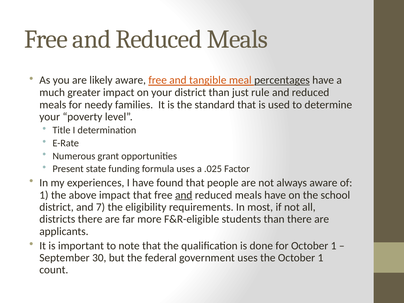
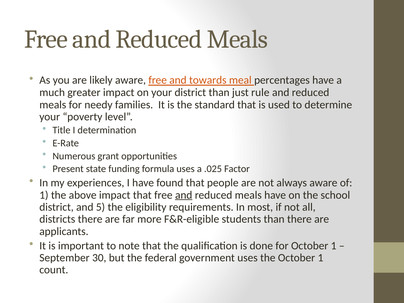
tangible: tangible -> towards (208, 80)
percentages underline: present -> none (282, 80)
7: 7 -> 5 (101, 207)
